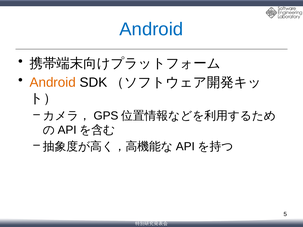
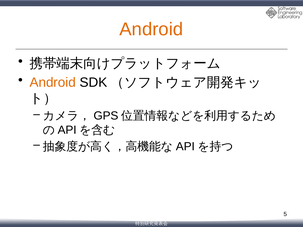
Android colour: blue -> orange (151, 29)
